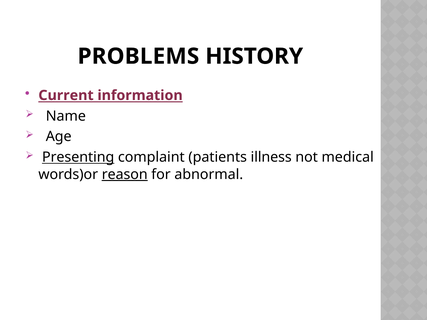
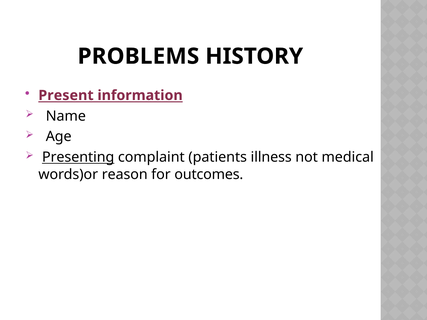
Current: Current -> Present (66, 95)
reason underline: present -> none (125, 174)
abnormal: abnormal -> outcomes (209, 174)
